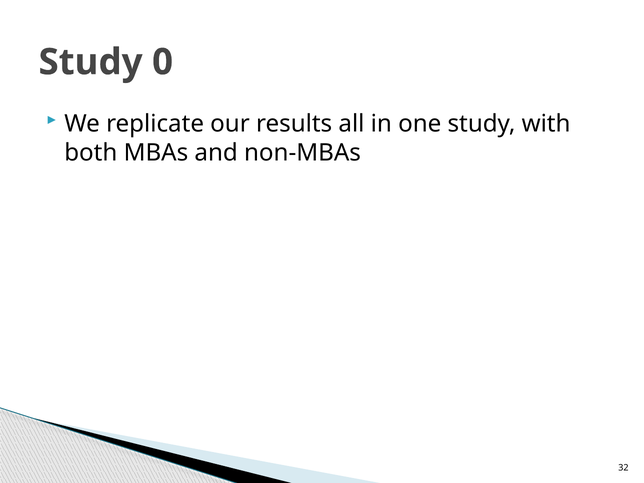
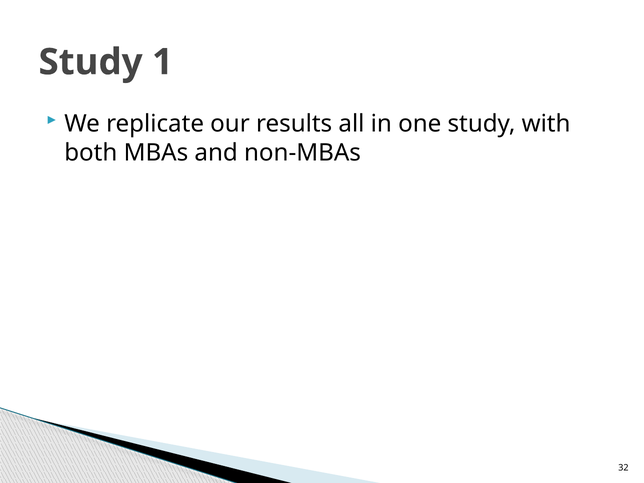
0: 0 -> 1 (163, 62)
